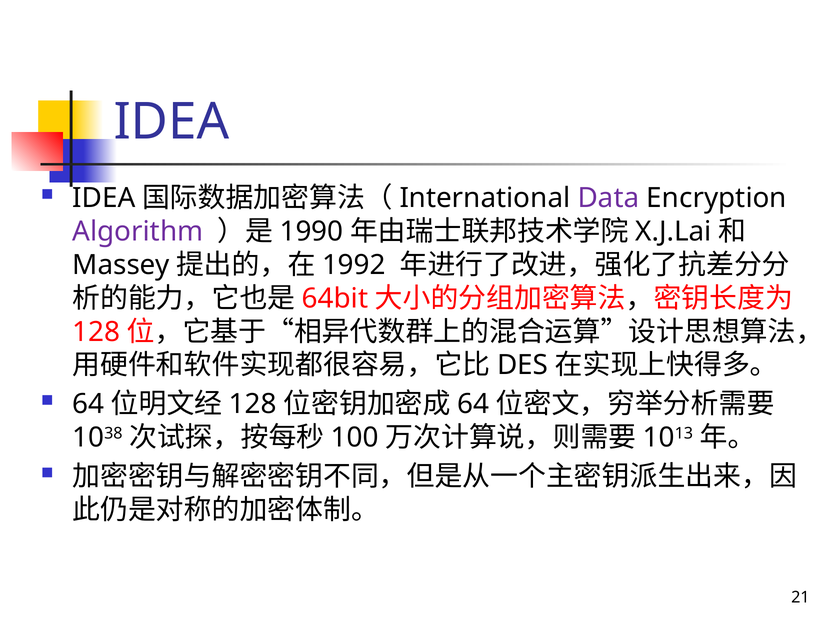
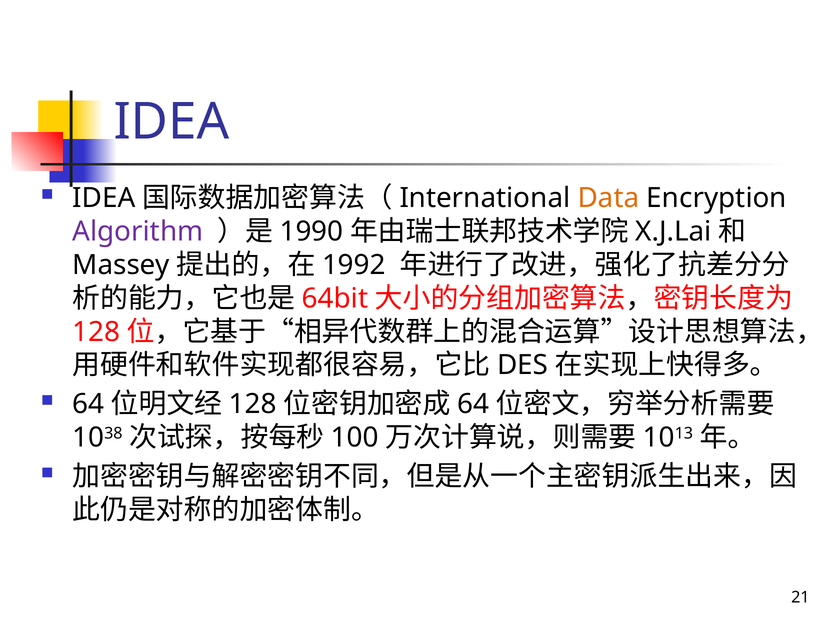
Data colour: purple -> orange (608, 198)
